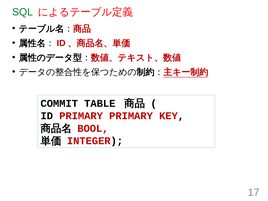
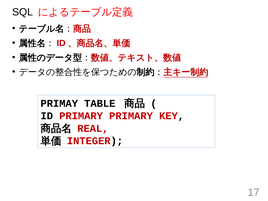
SQL colour: green -> black (23, 12)
COMMIT: COMMIT -> PRIMAY (59, 103)
BOOL: BOOL -> REAL (93, 128)
